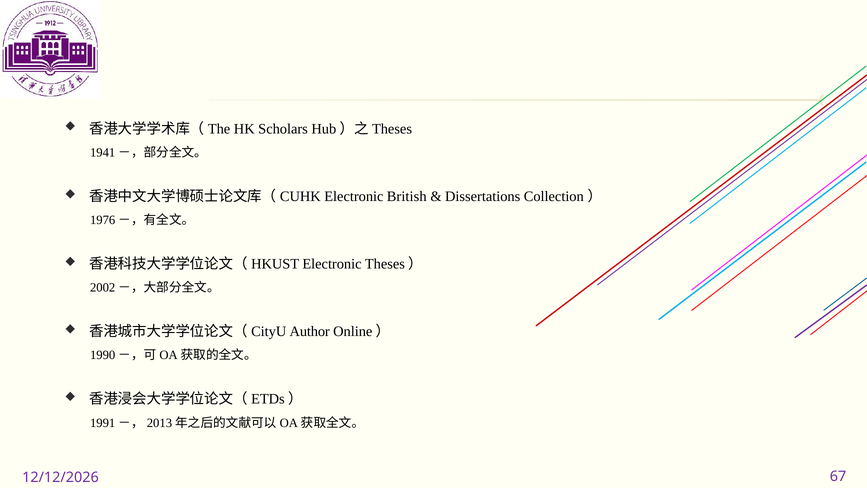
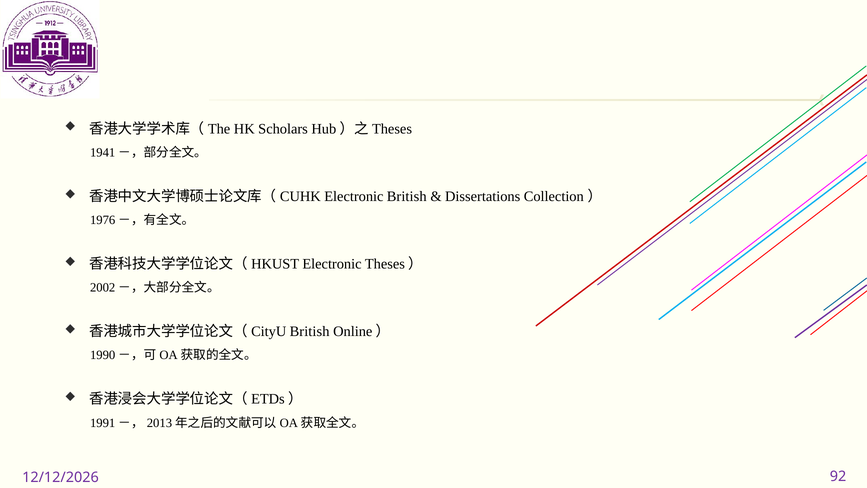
Author: Author -> British (310, 331)
67: 67 -> 92 (838, 476)
